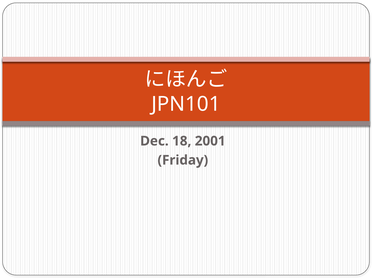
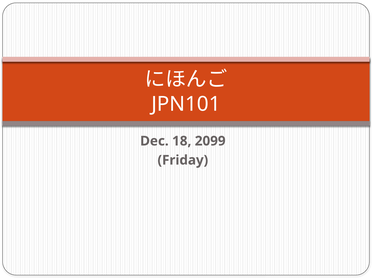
2001: 2001 -> 2099 (210, 141)
